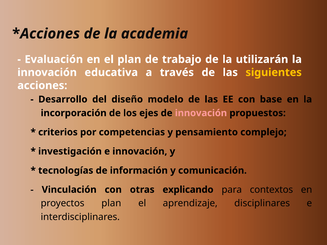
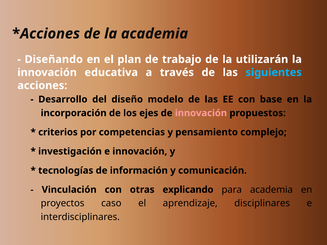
Evaluación: Evaluación -> Diseñando (54, 59)
siguientes colour: yellow -> light blue (274, 73)
para contextos: contextos -> academia (271, 190)
proyectos plan: plan -> caso (111, 204)
